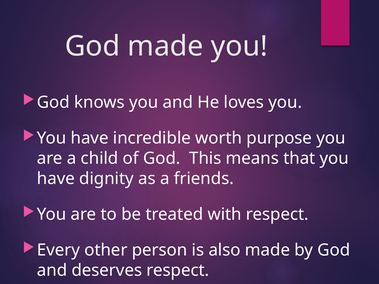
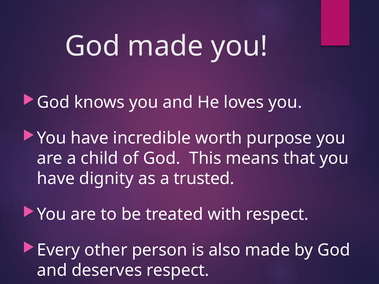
friends: friends -> trusted (204, 179)
